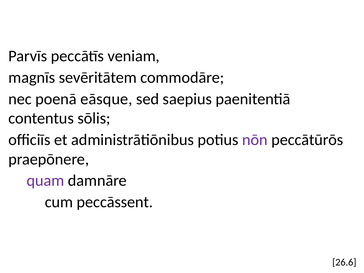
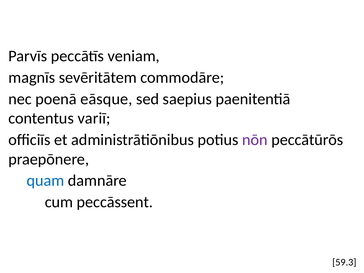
sōlis: sōlis -> variī (94, 118)
quam colour: purple -> blue (45, 181)
26.6: 26.6 -> 59.3 (344, 262)
